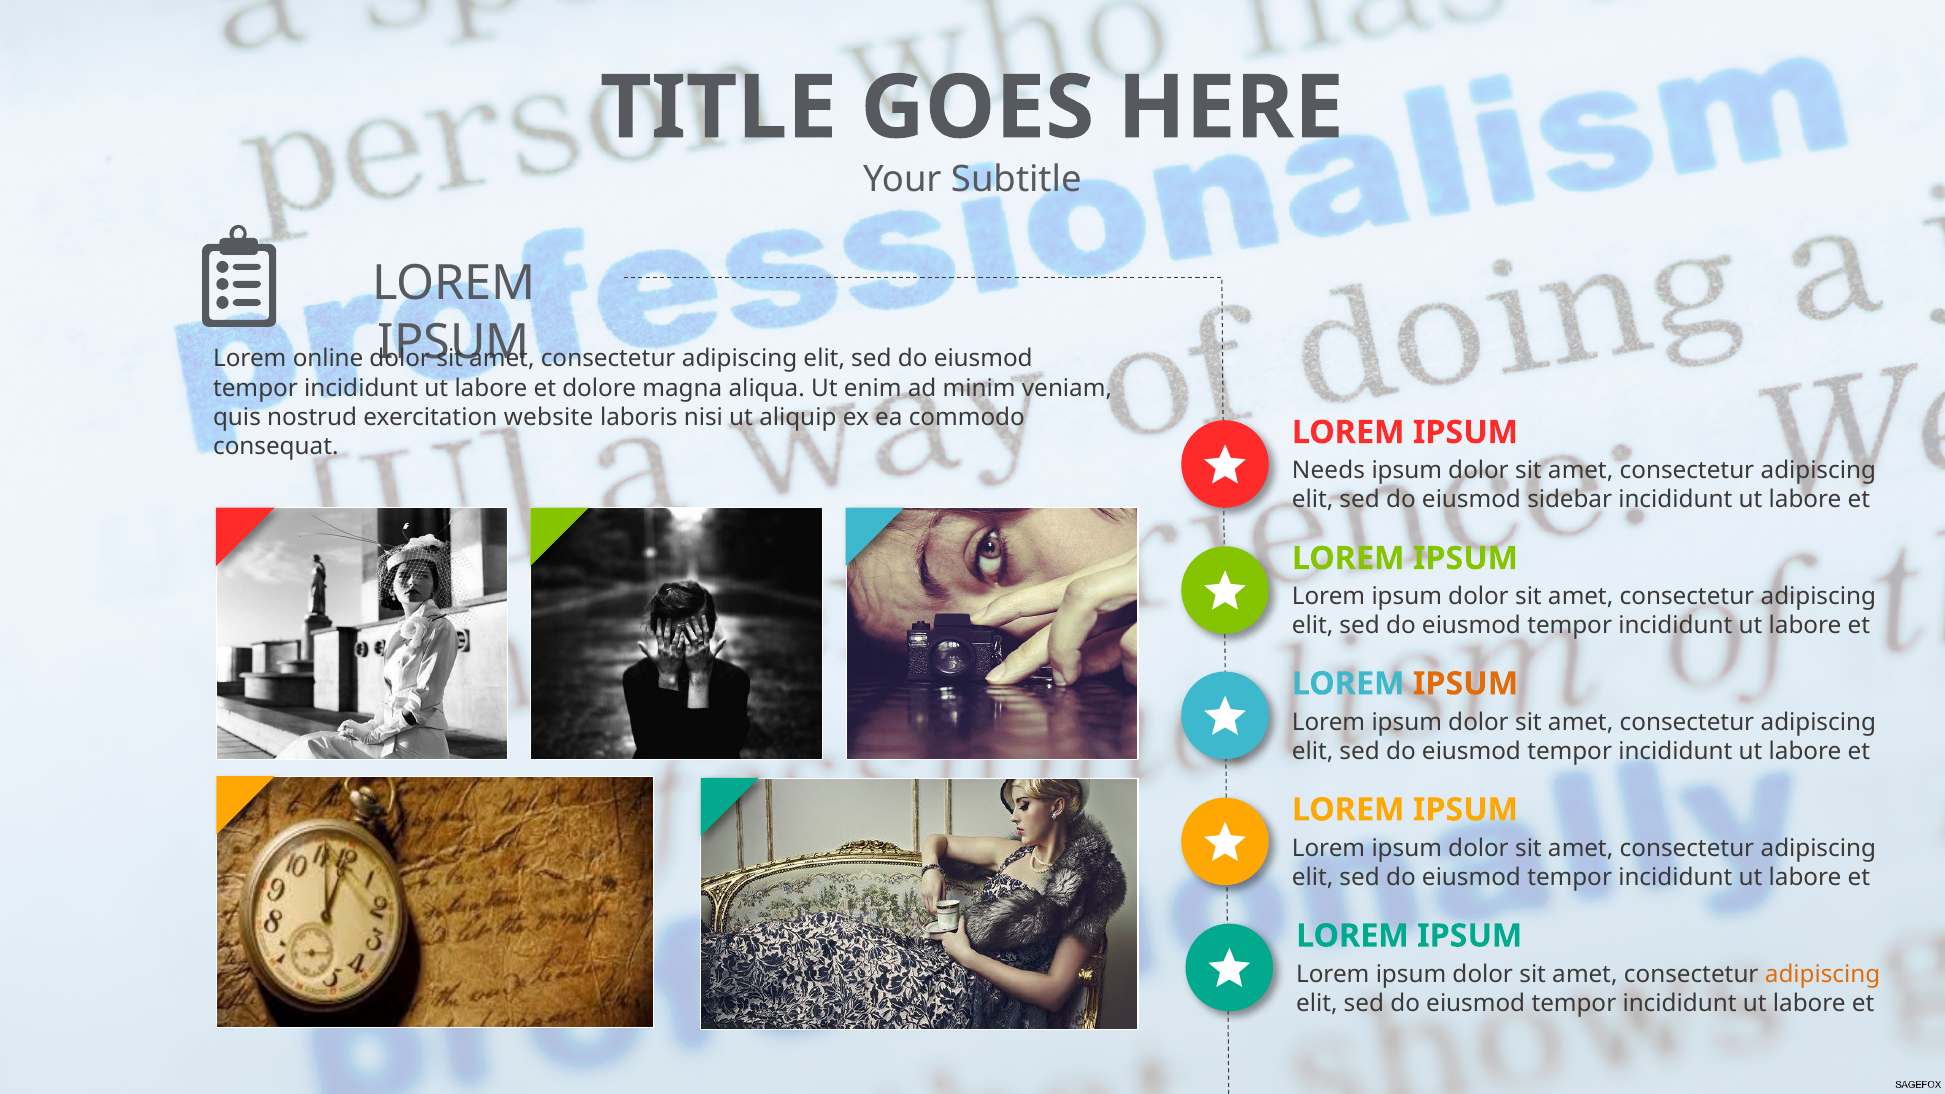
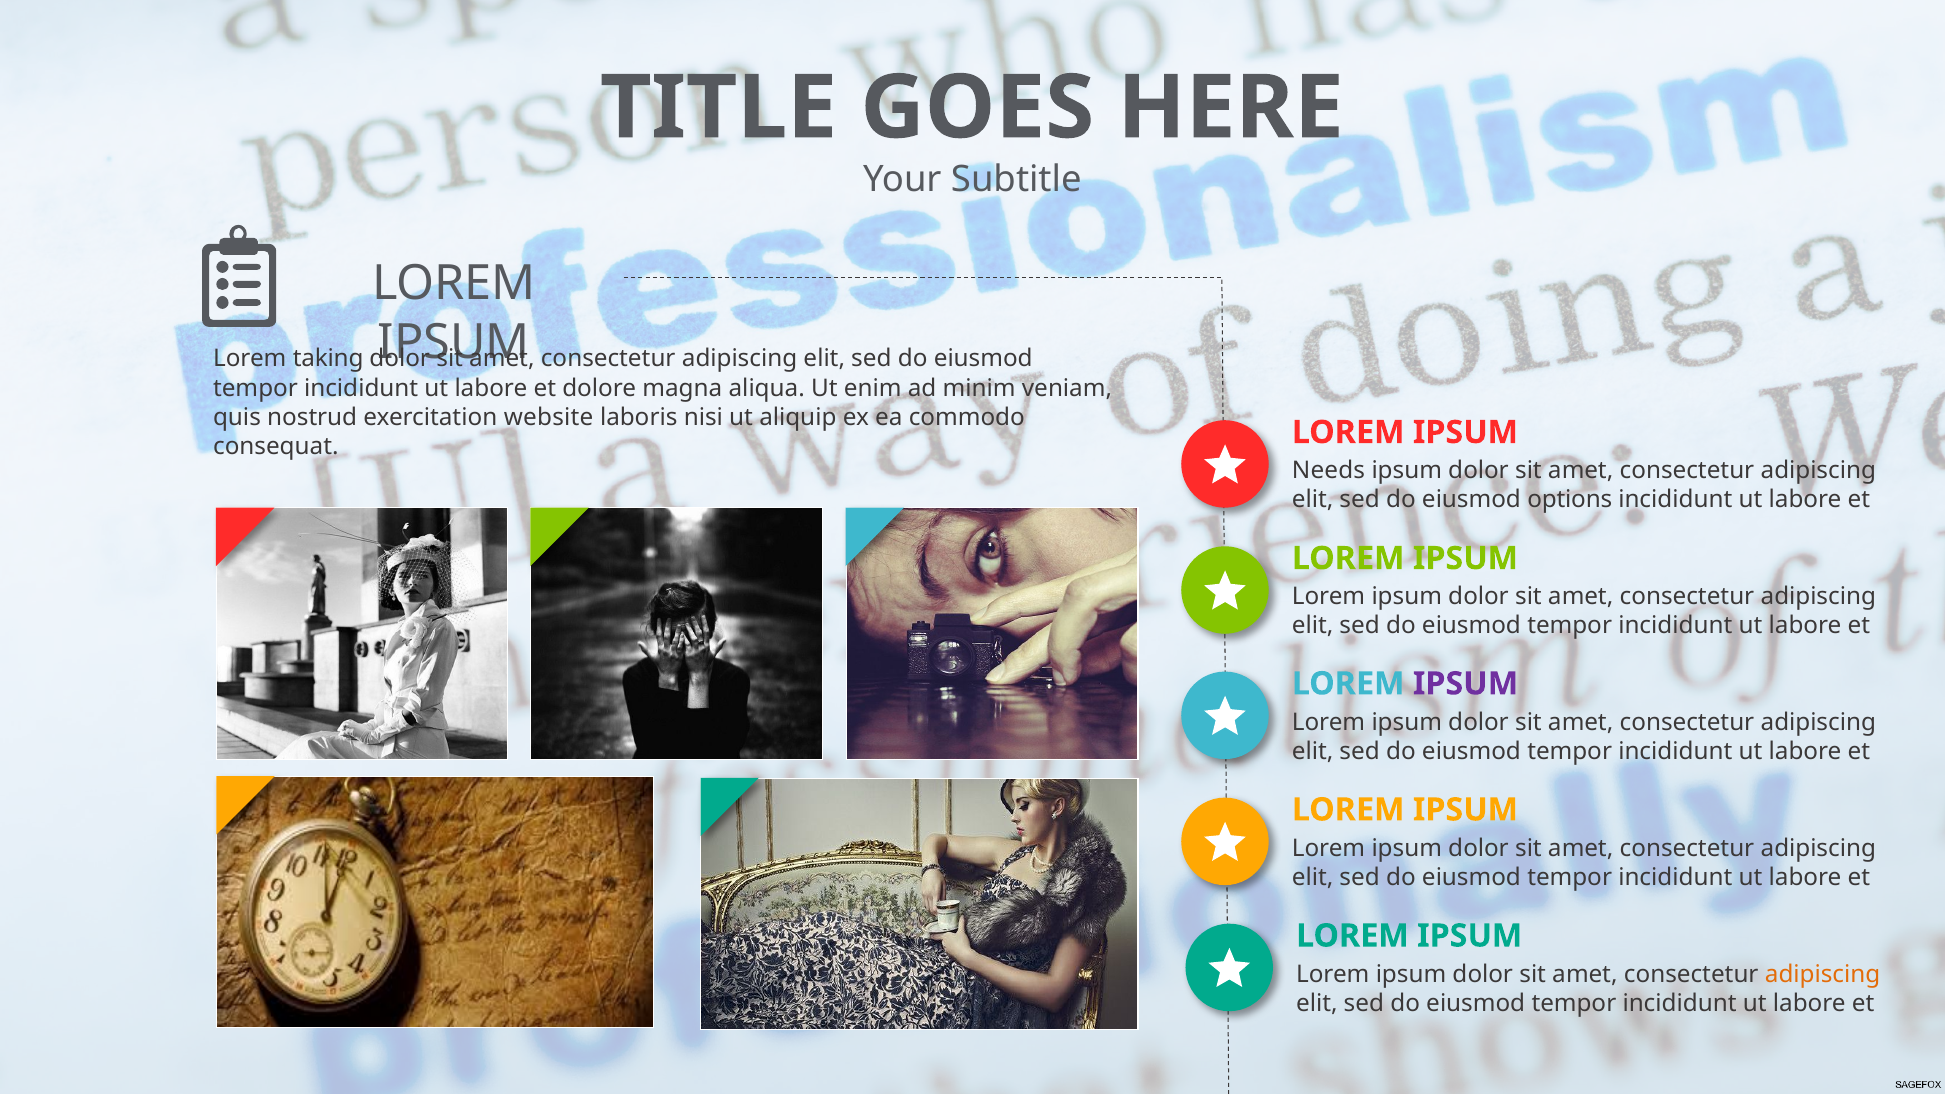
online: online -> taking (328, 359)
sidebar: sidebar -> options (1570, 500)
IPSUM colour: orange -> purple (1465, 684)
